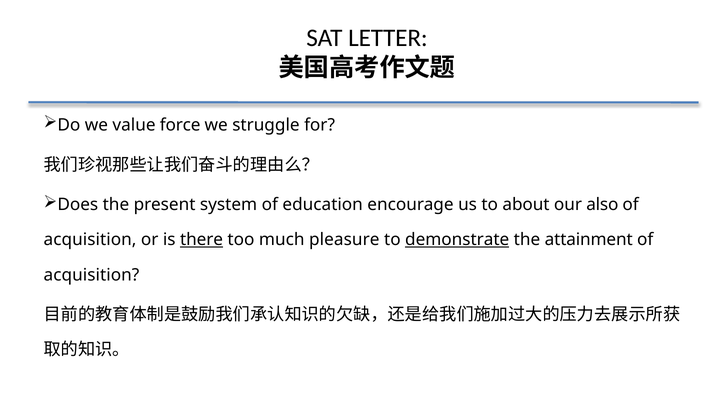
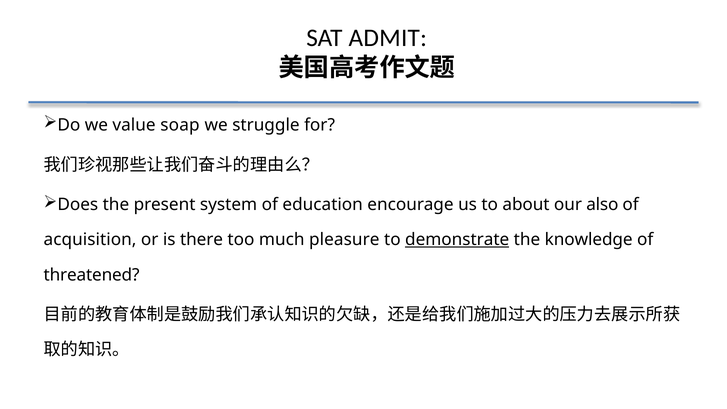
LETTER: LETTER -> ADMIT (388, 38)
force: force -> soap (180, 125)
there underline: present -> none (202, 240)
attainment: attainment -> knowledge (589, 240)
acquisition: acquisition -> threatened (92, 275)
